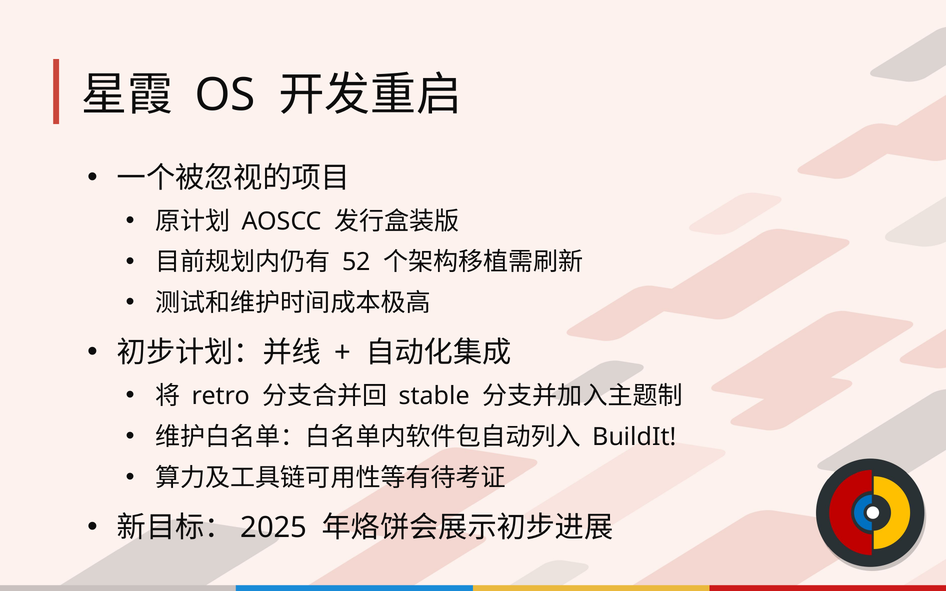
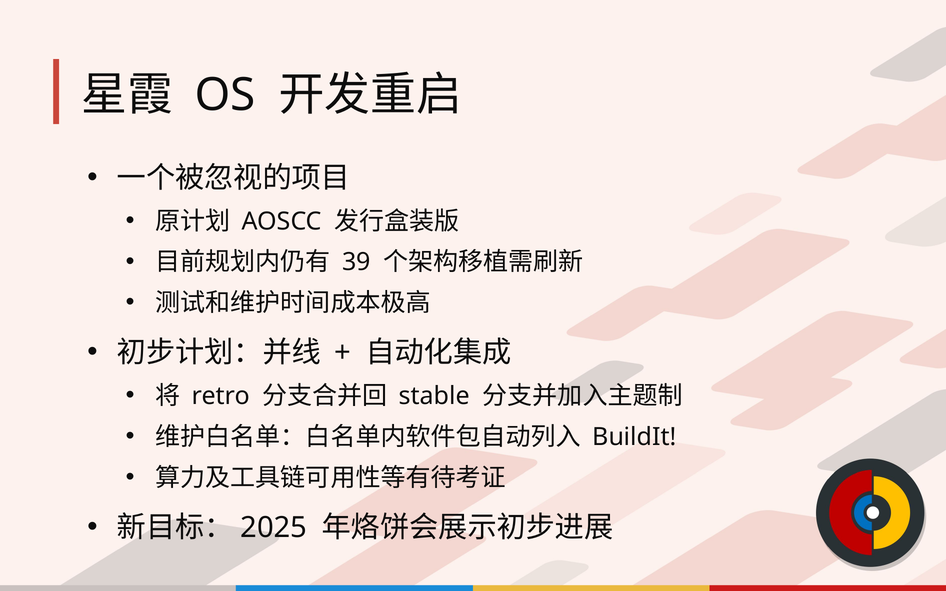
52: 52 -> 39 (356, 262)
